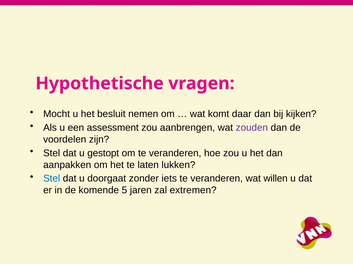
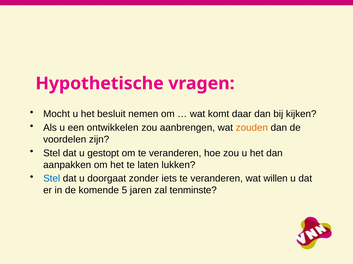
assessment: assessment -> ontwikkelen (113, 128)
zouden colour: purple -> orange (252, 128)
extremen: extremen -> tenminste (193, 191)
